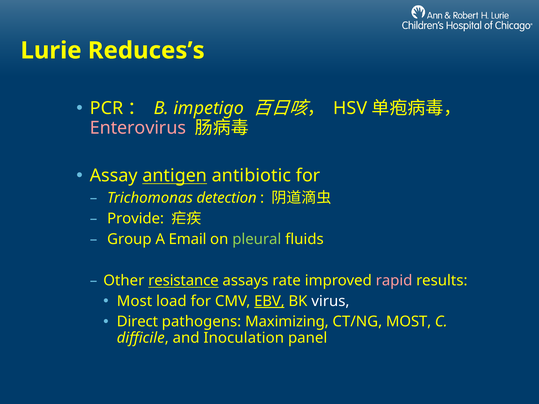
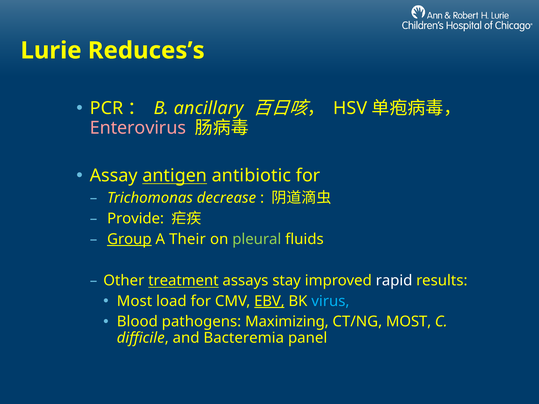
impetigo: impetigo -> ancillary (209, 108)
detection: detection -> decrease (226, 198)
Group underline: none -> present (129, 239)
Email: Email -> Their (187, 239)
resistance: resistance -> treatment (183, 281)
rate: rate -> stay (287, 281)
rapid colour: pink -> white (394, 281)
virus colour: white -> light blue (330, 301)
Direct: Direct -> Blood (137, 322)
Inoculation: Inoculation -> Bacteremia (244, 338)
